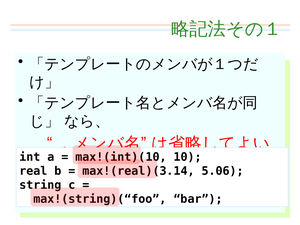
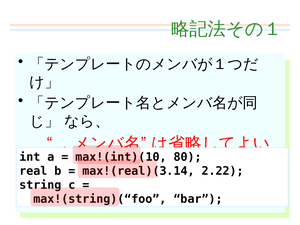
10: 10 -> 80 (188, 157)
5.06: 5.06 -> 2.22 (223, 171)
